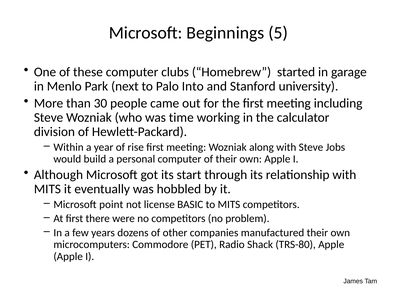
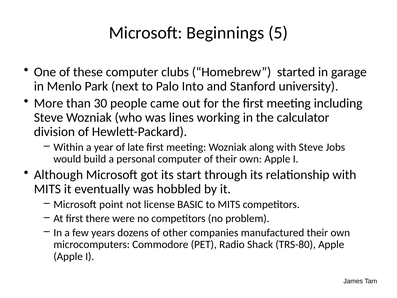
time: time -> lines (181, 117)
rise: rise -> late (136, 147)
